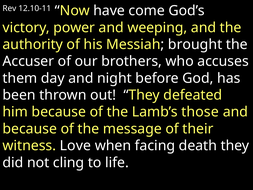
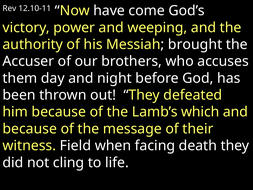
those: those -> which (200, 112)
Love: Love -> Field (75, 145)
